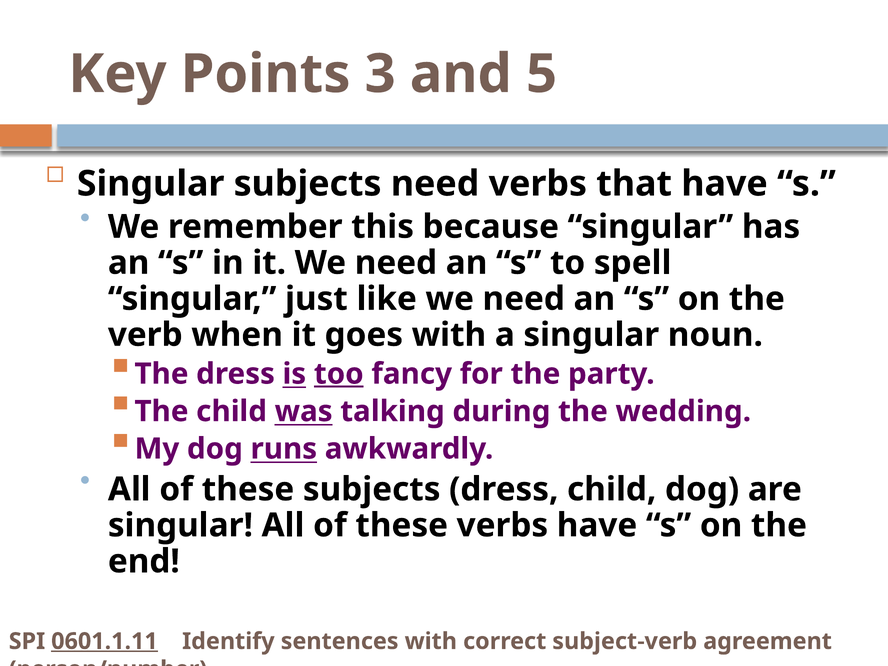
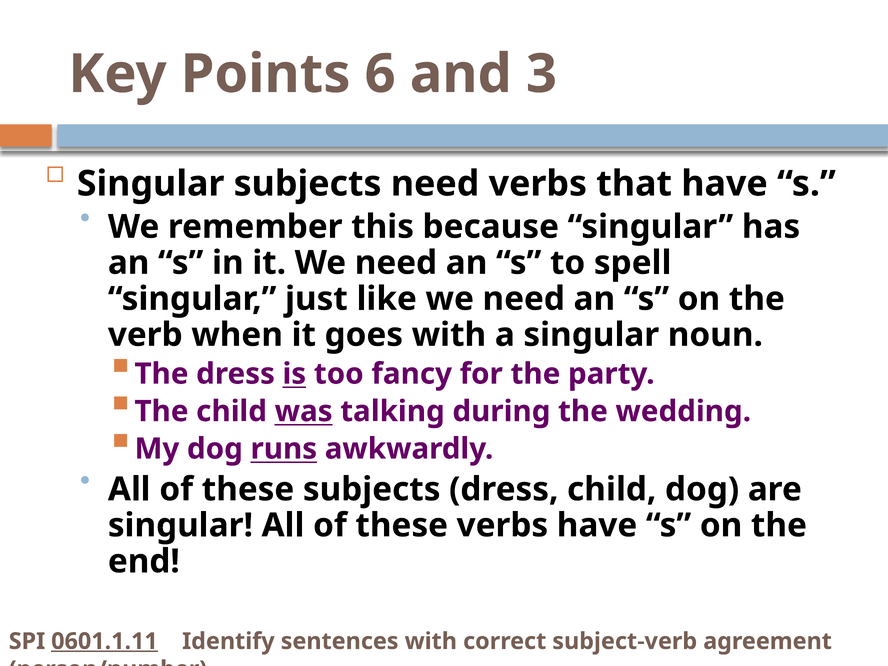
3: 3 -> 6 (380, 74)
5: 5 -> 3 (541, 74)
too underline: present -> none (339, 374)
